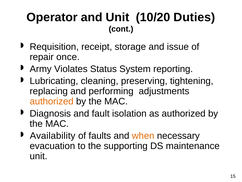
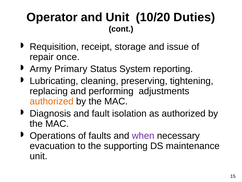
Violates: Violates -> Primary (71, 69)
Availability: Availability -> Operations (53, 135)
when colour: orange -> purple (143, 135)
